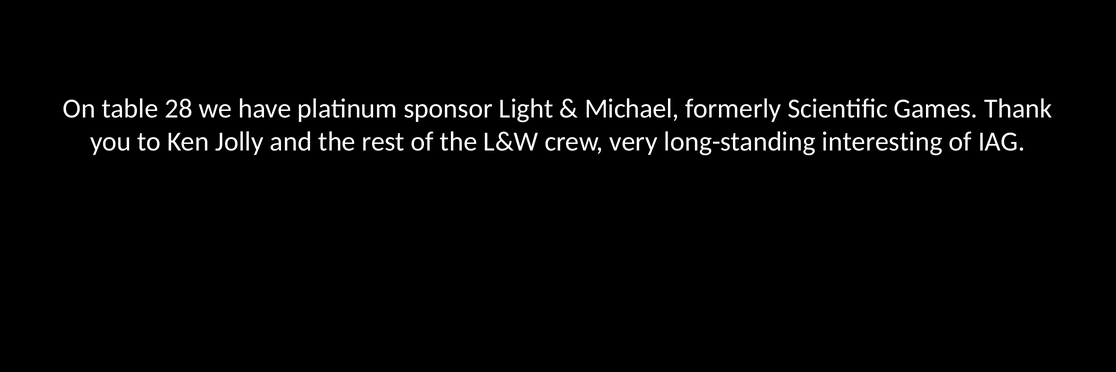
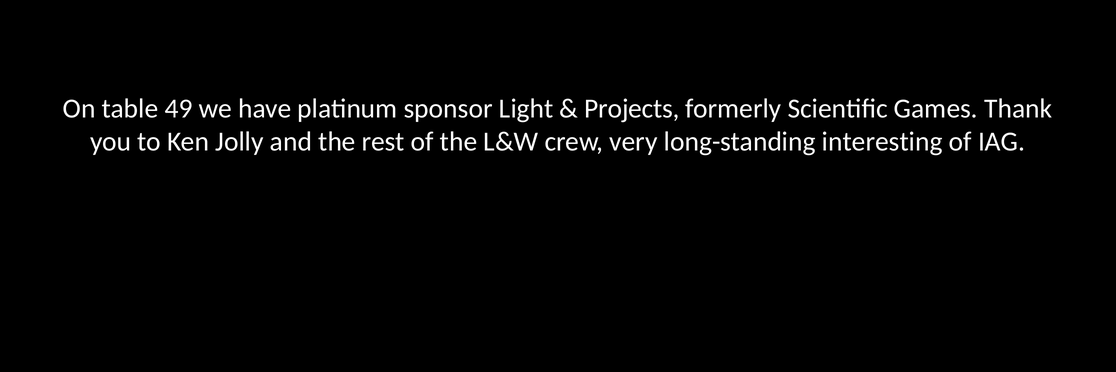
28: 28 -> 49 (179, 109)
Michael: Michael -> Projects (632, 109)
